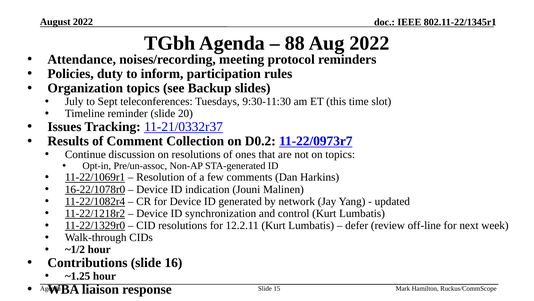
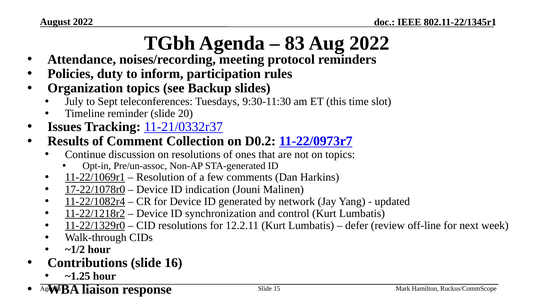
88: 88 -> 83 (295, 43)
16-22/1078r0: 16-22/1078r0 -> 17-22/1078r0 (95, 189)
